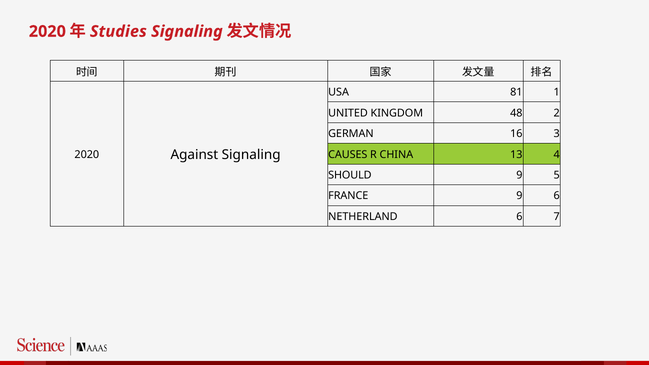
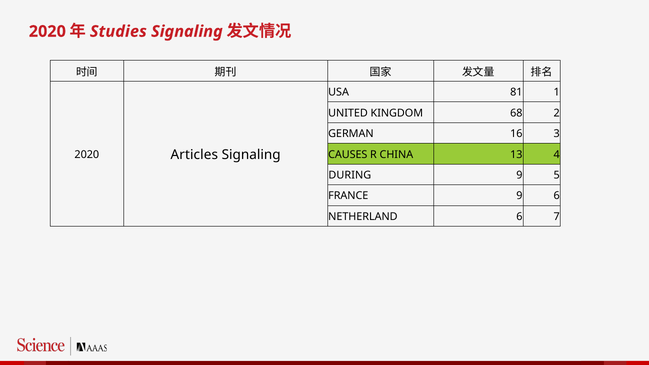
48: 48 -> 68 (516, 113)
Against: Against -> Articles (194, 155)
SHOULD: SHOULD -> DURING (350, 175)
